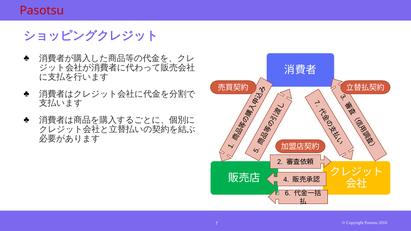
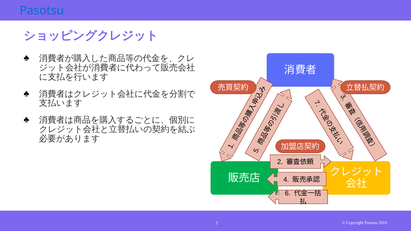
Pasotsu colour: red -> blue (42, 10)
